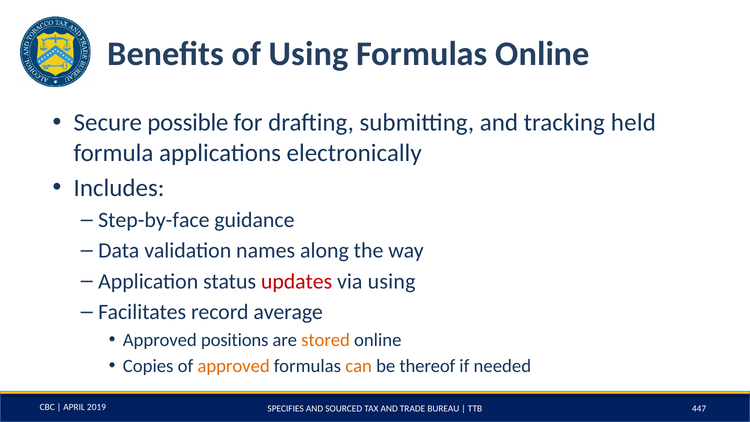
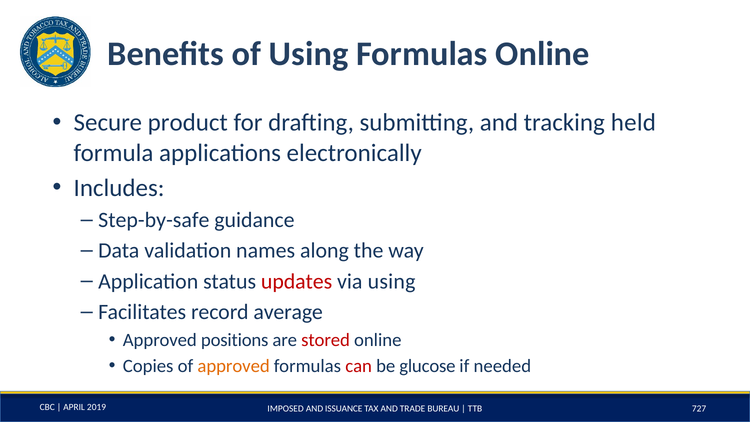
possible: possible -> product (188, 123)
Step-by-face: Step-by-face -> Step-by-safe (154, 220)
stored colour: orange -> red (326, 340)
can colour: orange -> red (359, 366)
thereof: thereof -> glucose (427, 366)
SPECIFIES: SPECIFIES -> IMPOSED (286, 408)
SOURCED: SOURCED -> ISSUANCE (344, 408)
447: 447 -> 727 (699, 408)
